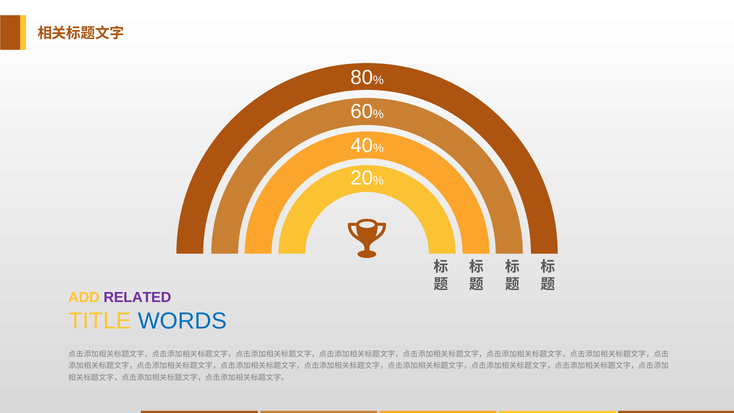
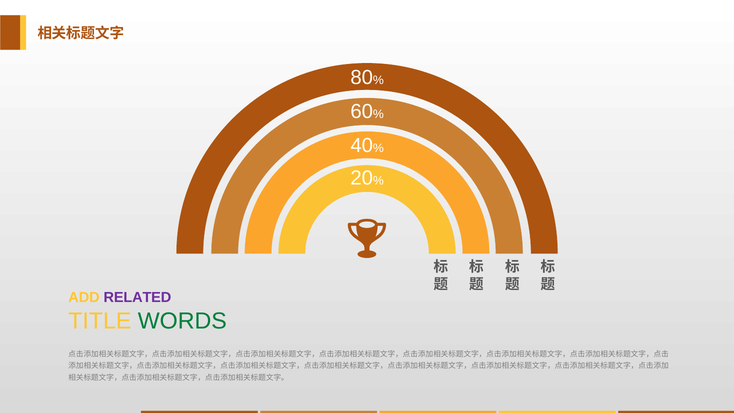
WORDS colour: blue -> green (182, 321)
